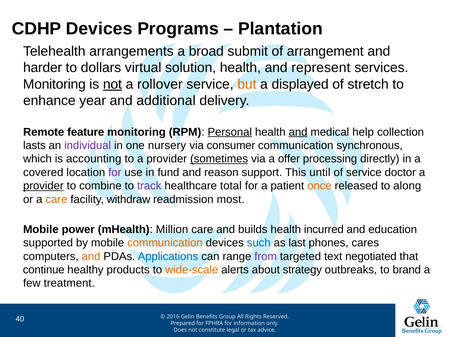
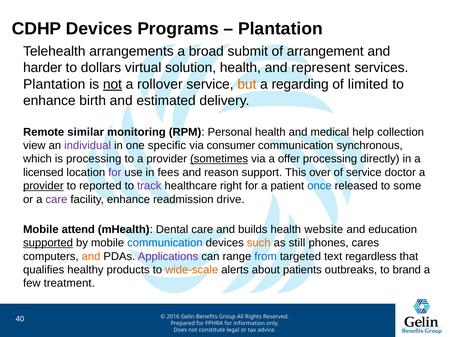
Monitoring: Monitoring -> Plantation (54, 84)
displayed: displayed -> regarding (300, 84)
stretch: stretch -> limited (368, 84)
year: year -> birth (93, 101)
additional: additional -> estimated (166, 101)
feature: feature -> similar (86, 132)
Personal underline: present -> none (230, 132)
and underline: present -> none (298, 132)
lasts: lasts -> view (34, 145)
nursery: nursery -> specific (167, 145)
is accounting: accounting -> processing (94, 159)
covered: covered -> licensed (43, 172)
fund: fund -> fees (168, 172)
until: until -> over (320, 172)
combine: combine -> reported (100, 186)
total: total -> right (231, 186)
once colour: orange -> blue (319, 186)
along: along -> some (407, 186)
care colour: orange -> purple (56, 199)
facility withdraw: withdraw -> enhance (128, 199)
most: most -> drive (231, 199)
power: power -> attend (78, 229)
Million: Million -> Dental (172, 229)
incurred: incurred -> website (324, 229)
supported underline: none -> present (48, 243)
communication colour: orange -> blue (165, 243)
such colour: blue -> orange (259, 243)
last: last -> still (297, 243)
Applications colour: blue -> purple (168, 256)
from colour: purple -> blue (266, 256)
negotiated: negotiated -> regardless (371, 256)
continue: continue -> qualifies (44, 270)
strategy: strategy -> patients (302, 270)
